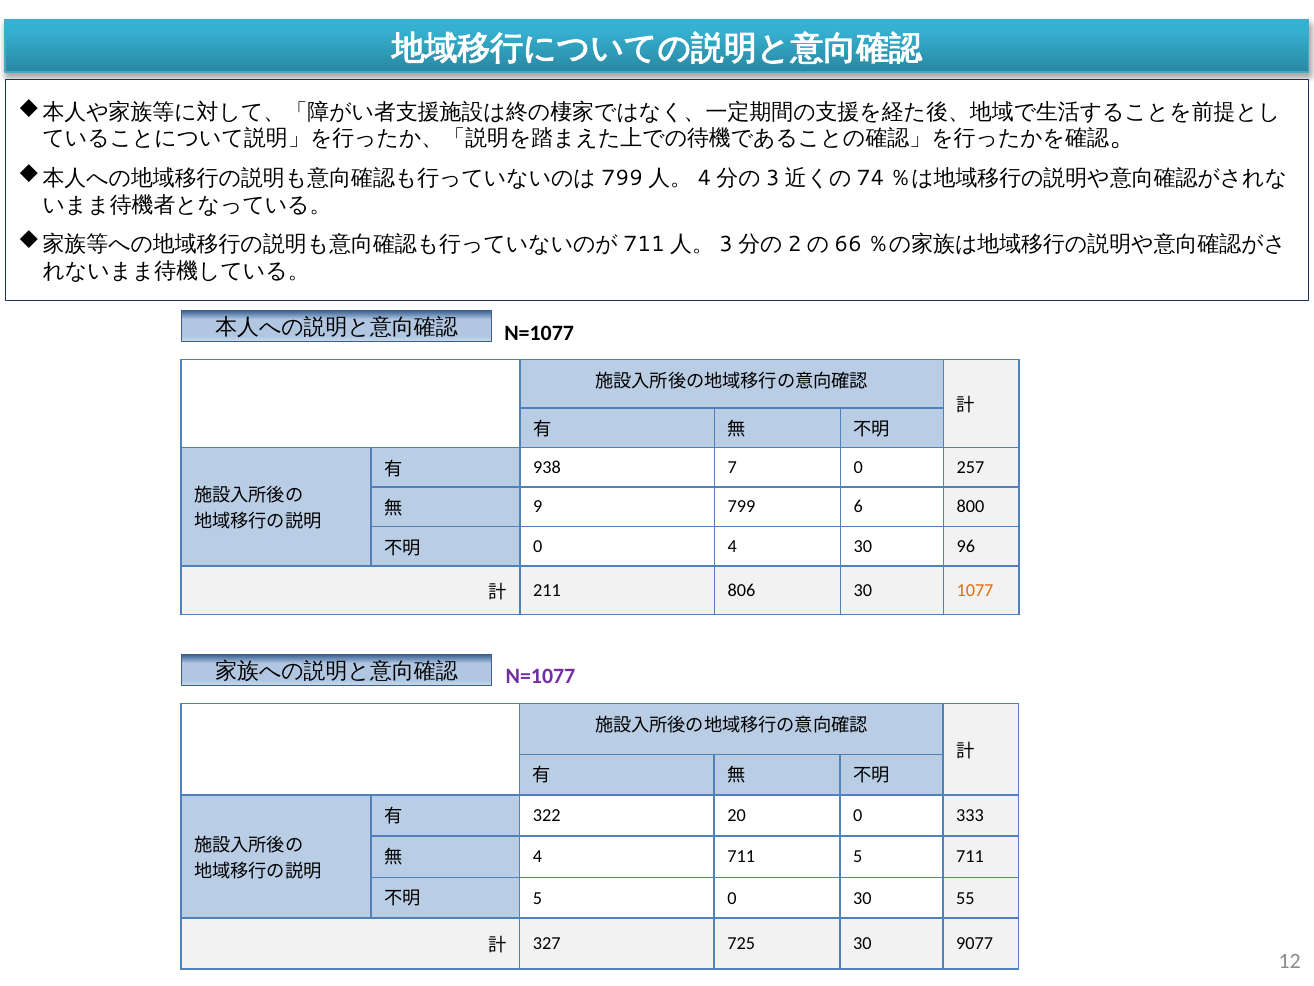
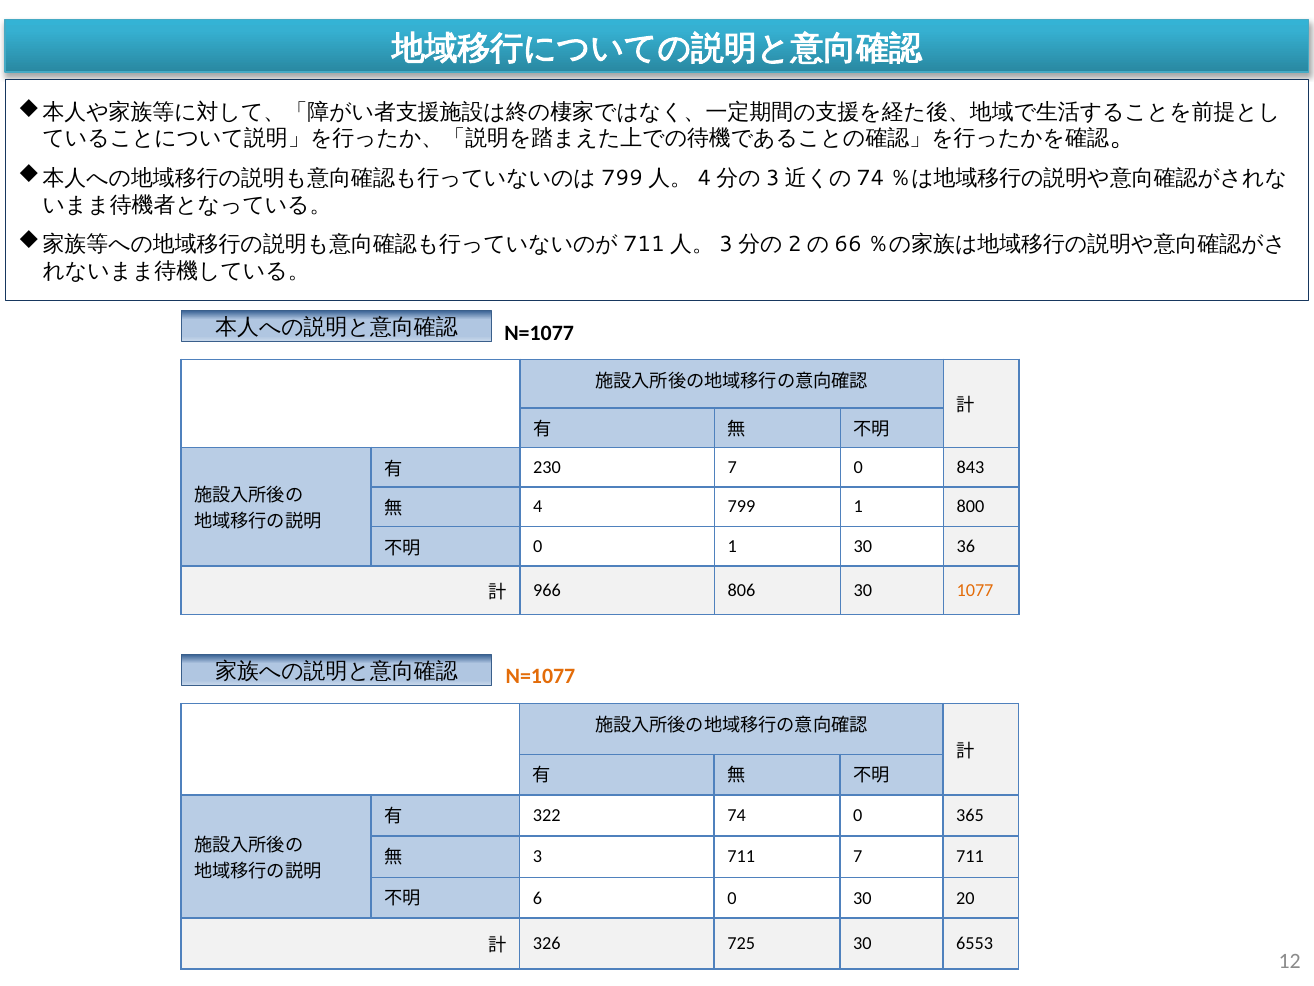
938: 938 -> 230 (547, 467)
257: 257 -> 843 (970, 467)
9: 9 -> 4 (538, 507)
799 6: 6 -> 1 (858, 507)
0 4: 4 -> 1 (732, 546)
96: 96 -> 36 (966, 546)
211: 211 -> 966 (547, 590)
N=1077 colour: purple -> orange (540, 676)
20: 20 -> 74 (737, 815)
333: 333 -> 365 (970, 815)
4: 4 -> 3 (537, 856)
711 5: 5 -> 7 (858, 856)
5: 5 -> 6 (537, 898)
55: 55 -> 20 (965, 898)
327: 327 -> 326 (547, 943)
9077: 9077 -> 6553 (975, 943)
